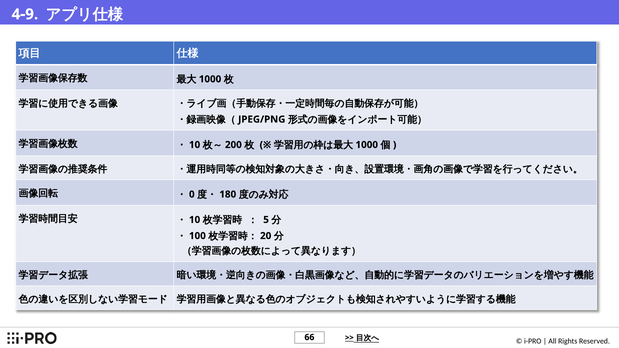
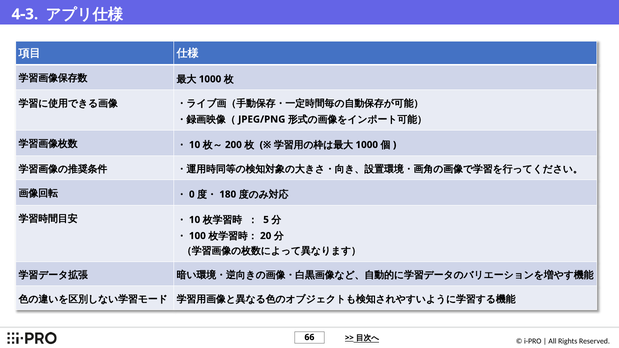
4-9: 4-9 -> 4-3 (25, 14)
